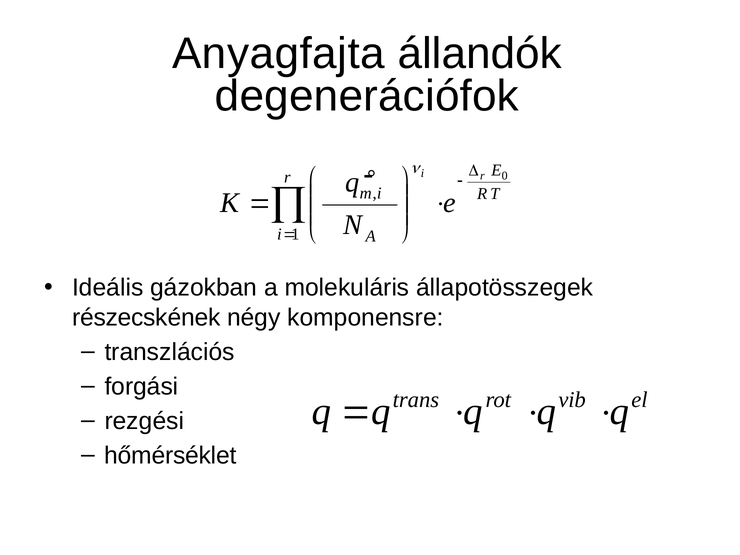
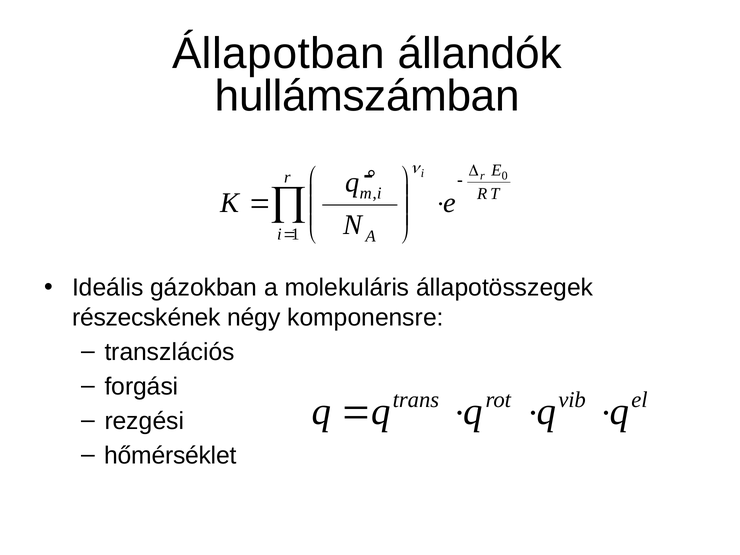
Anyagfajta: Anyagfajta -> Állapotban (278, 54)
degenerációfok: degenerációfok -> hullámszámban (367, 96)
